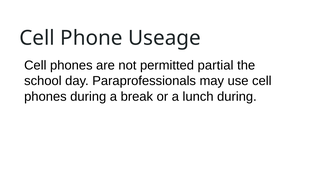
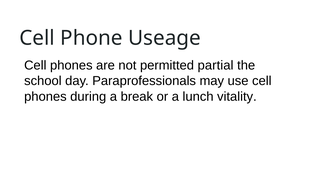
lunch during: during -> vitality (237, 96)
